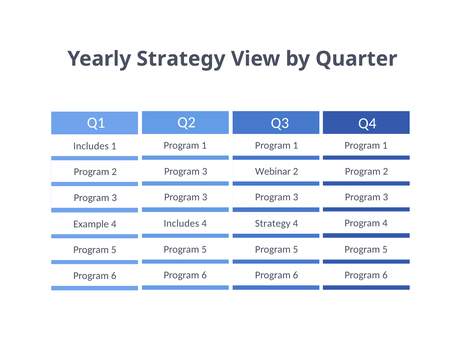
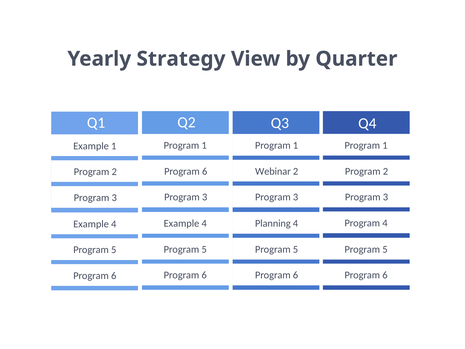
Includes: Includes -> Example (91, 146)
3: 3 -> 6 (205, 171)
Includes: Includes -> Example (181, 223)
Strategy: Strategy -> Planning (273, 223)
